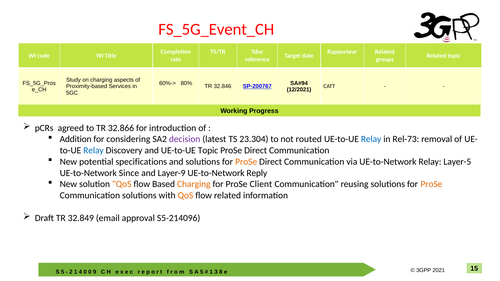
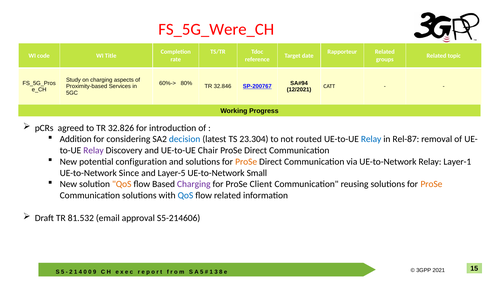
FS_5G_Event_CH: FS_5G_Event_CH -> FS_5G_Were_CH (216, 29)
32.866: 32.866 -> 32.826 (121, 128)
decision colour: purple -> blue (185, 139)
Rel-73: Rel-73 -> Rel-87 (406, 139)
Relay colour: blue -> purple (94, 151)
UE-to-UE Topic: Topic -> Chair (208, 151)
specifications: specifications -> configuration (141, 162)
Layer-5: Layer-5 -> Layer-1 (457, 162)
Layer-9: Layer-9 -> Layer-5 (172, 173)
Reply: Reply -> Small (257, 173)
Charging colour: orange -> purple (194, 184)
QoS colour: orange -> blue (185, 196)
32.849: 32.849 -> 81.532 (81, 218)
S5-214096: S5-214096 -> S5-214606 (179, 218)
